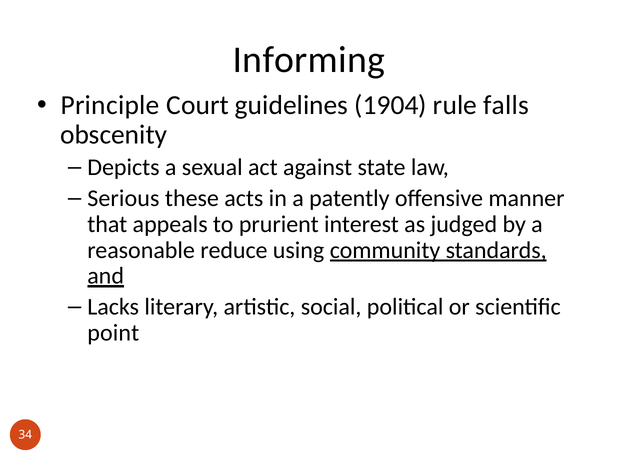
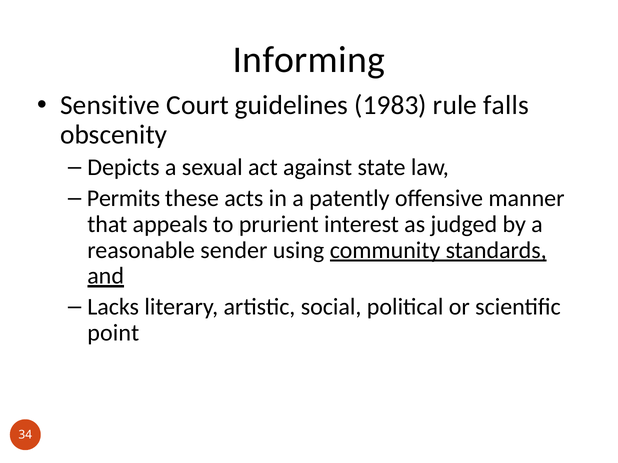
Principle: Principle -> Sensitive (110, 105)
1904: 1904 -> 1983 (391, 105)
Serious: Serious -> Permits (124, 198)
reduce: reduce -> sender (234, 250)
